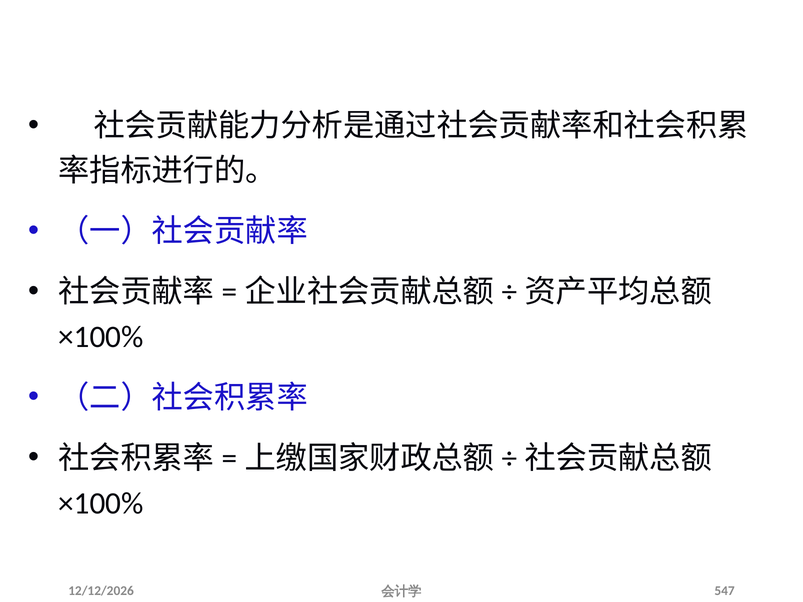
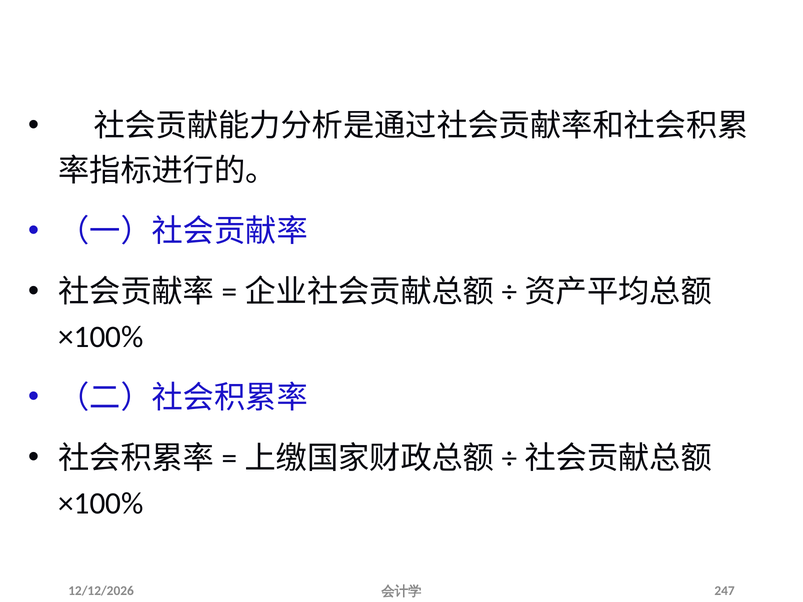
547: 547 -> 247 (725, 591)
